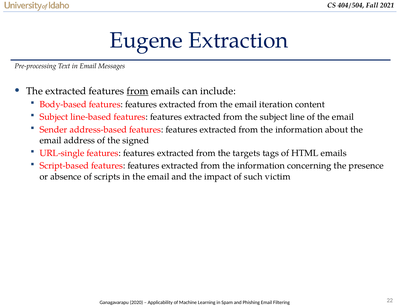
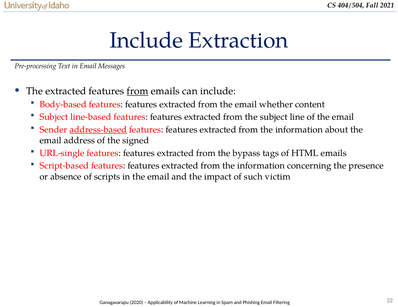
Eugene: Eugene -> Include (146, 40)
iteration: iteration -> whether (276, 104)
address-based underline: none -> present (98, 130)
targets: targets -> bypass (246, 153)
